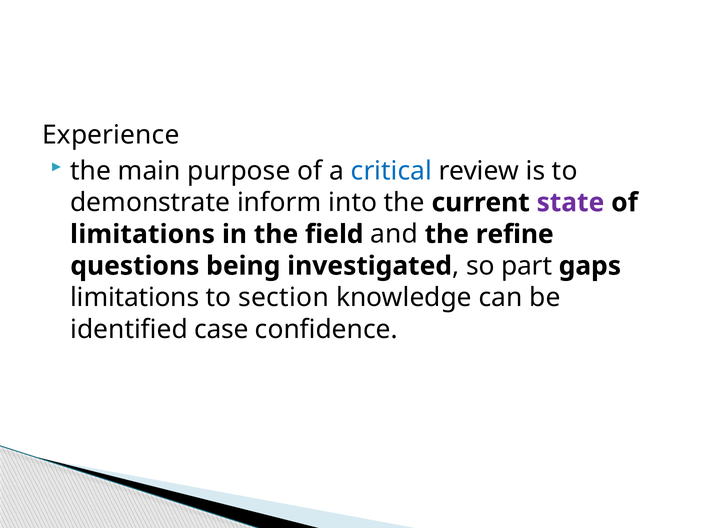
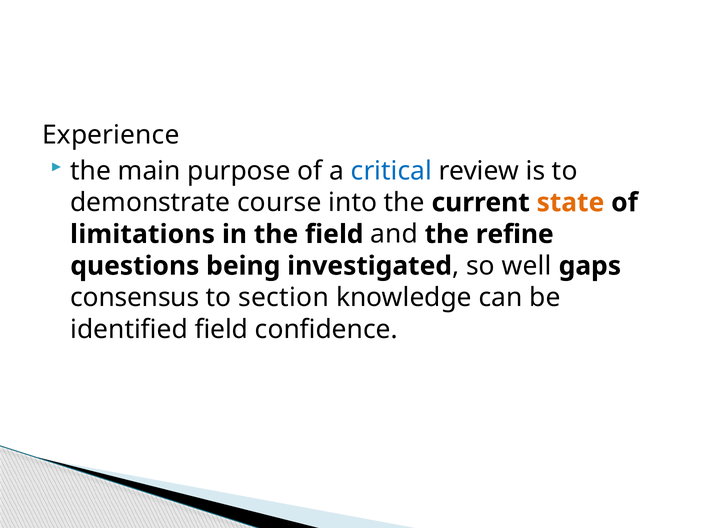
inform: inform -> course (279, 203)
state colour: purple -> orange (570, 203)
part: part -> well (527, 266)
limitations: limitations -> consensus (135, 298)
identified case: case -> field (221, 329)
